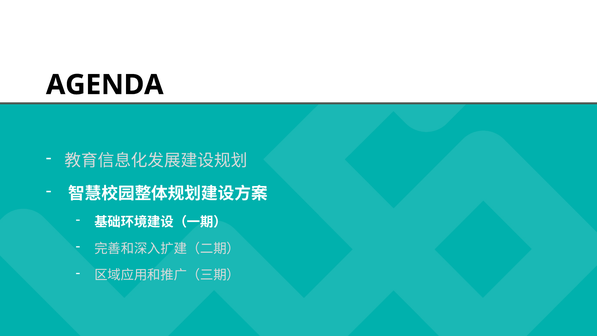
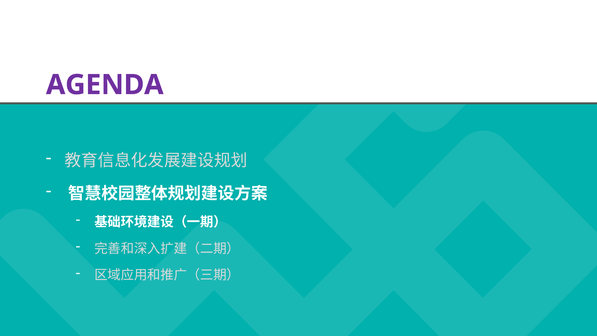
AGENDA colour: black -> purple (105, 85)
